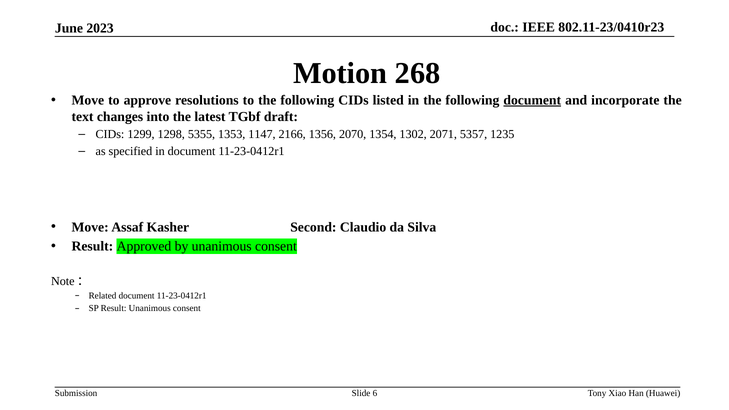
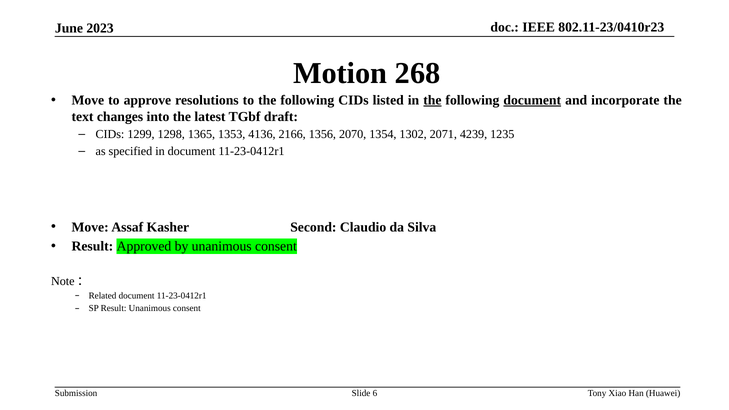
the underline: none -> present (432, 100)
5355: 5355 -> 1365 (202, 135)
1147: 1147 -> 4136 (262, 135)
5357: 5357 -> 4239 (474, 135)
